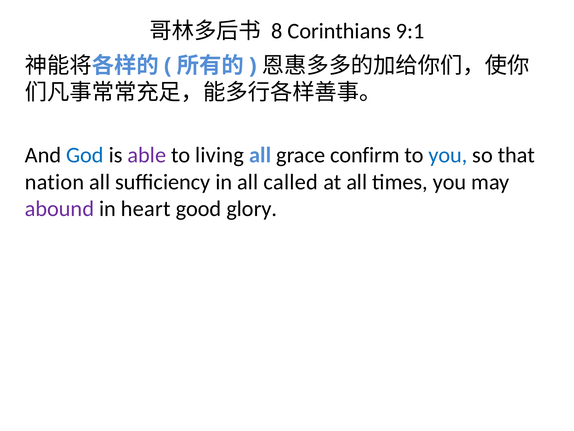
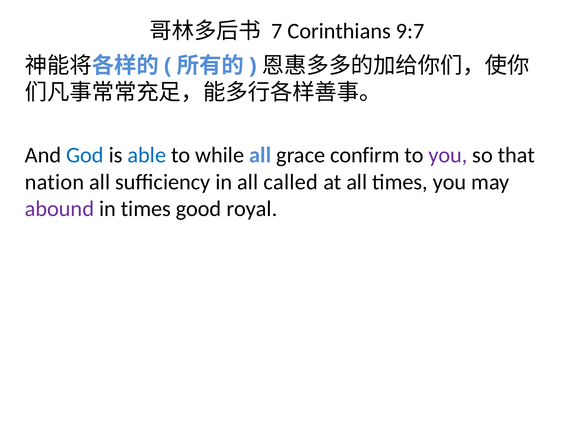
8: 8 -> 7 (277, 31)
9:1: 9:1 -> 9:7 (410, 31)
able colour: purple -> blue (147, 155)
living: living -> while (220, 155)
you colour: blue -> purple (448, 155)
in heart: heart -> times (146, 209)
glory: glory -> royal (252, 209)
